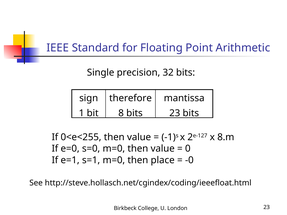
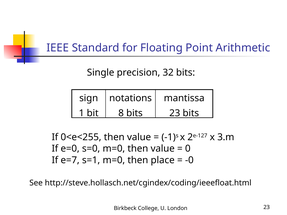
therefore: therefore -> notations (131, 98)
8.m: 8.m -> 3.m (226, 137)
e=1: e=1 -> e=7 (70, 160)
